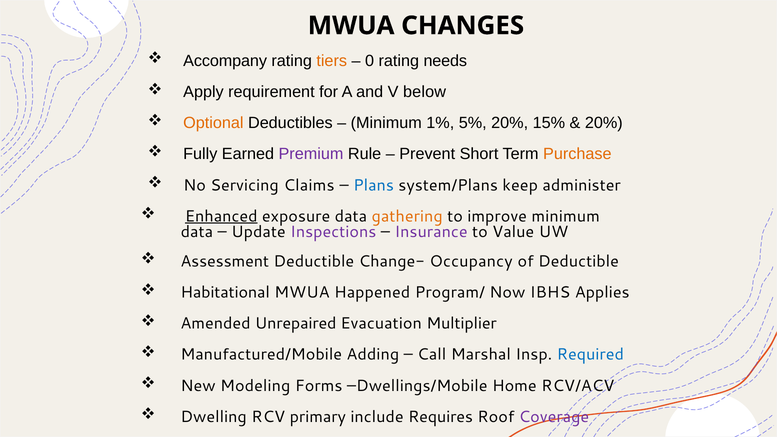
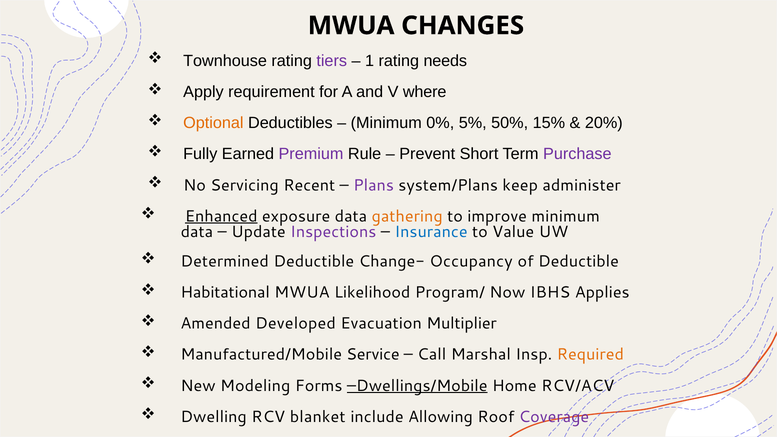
Accompany: Accompany -> Townhouse (225, 61)
tiers colour: orange -> purple (332, 61)
0: 0 -> 1 (370, 61)
below: below -> where (425, 92)
1%: 1% -> 0% (440, 123)
5% 20%: 20% -> 50% (510, 123)
Purchase colour: orange -> purple (577, 154)
Claims: Claims -> Recent (309, 185)
Plans colour: blue -> purple (374, 185)
Insurance colour: purple -> blue (431, 232)
Assessment: Assessment -> Determined (225, 261)
Happened: Happened -> Likelihood (372, 292)
Unrepaired: Unrepaired -> Developed (295, 324)
Adding: Adding -> Service (373, 355)
Required colour: blue -> orange (590, 355)
Dwellings/Mobile underline: none -> present (417, 386)
primary: primary -> blanket (318, 417)
Requires: Requires -> Allowing (440, 417)
